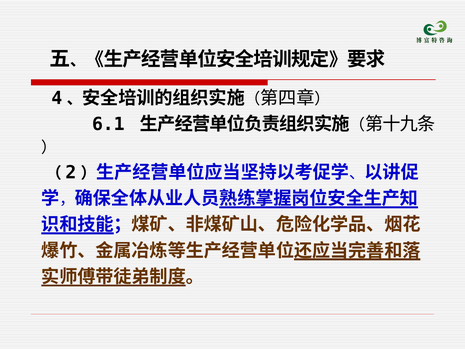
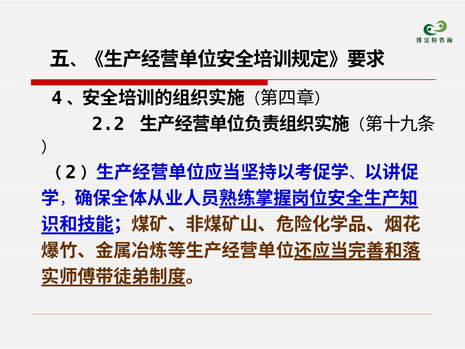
6.1: 6.1 -> 2.2 (108, 124)
